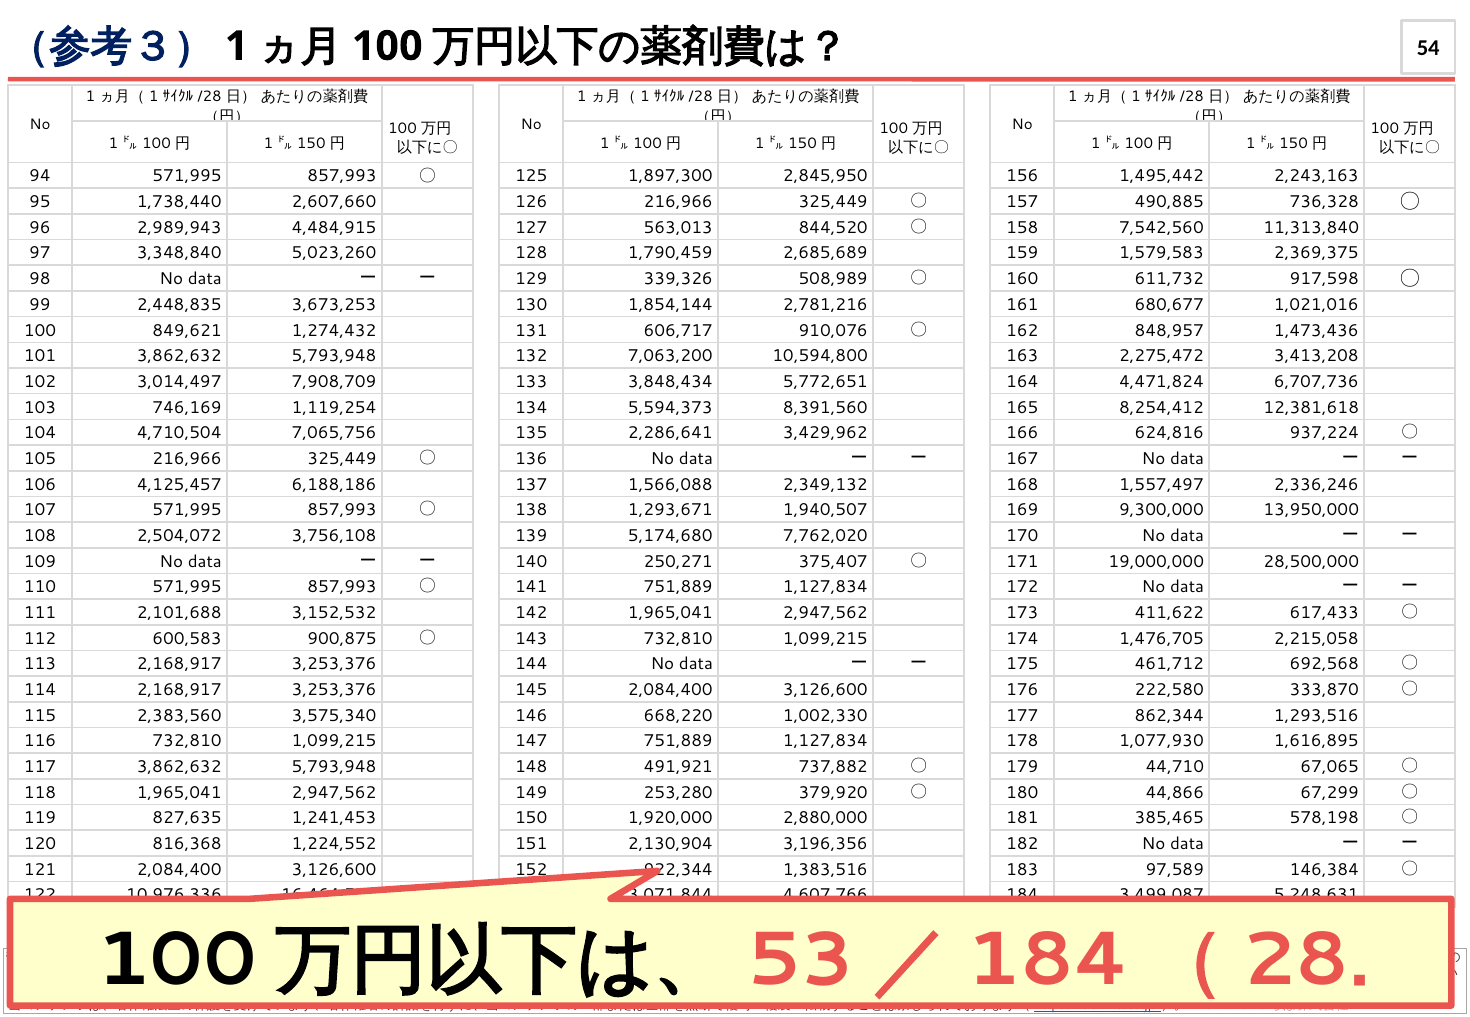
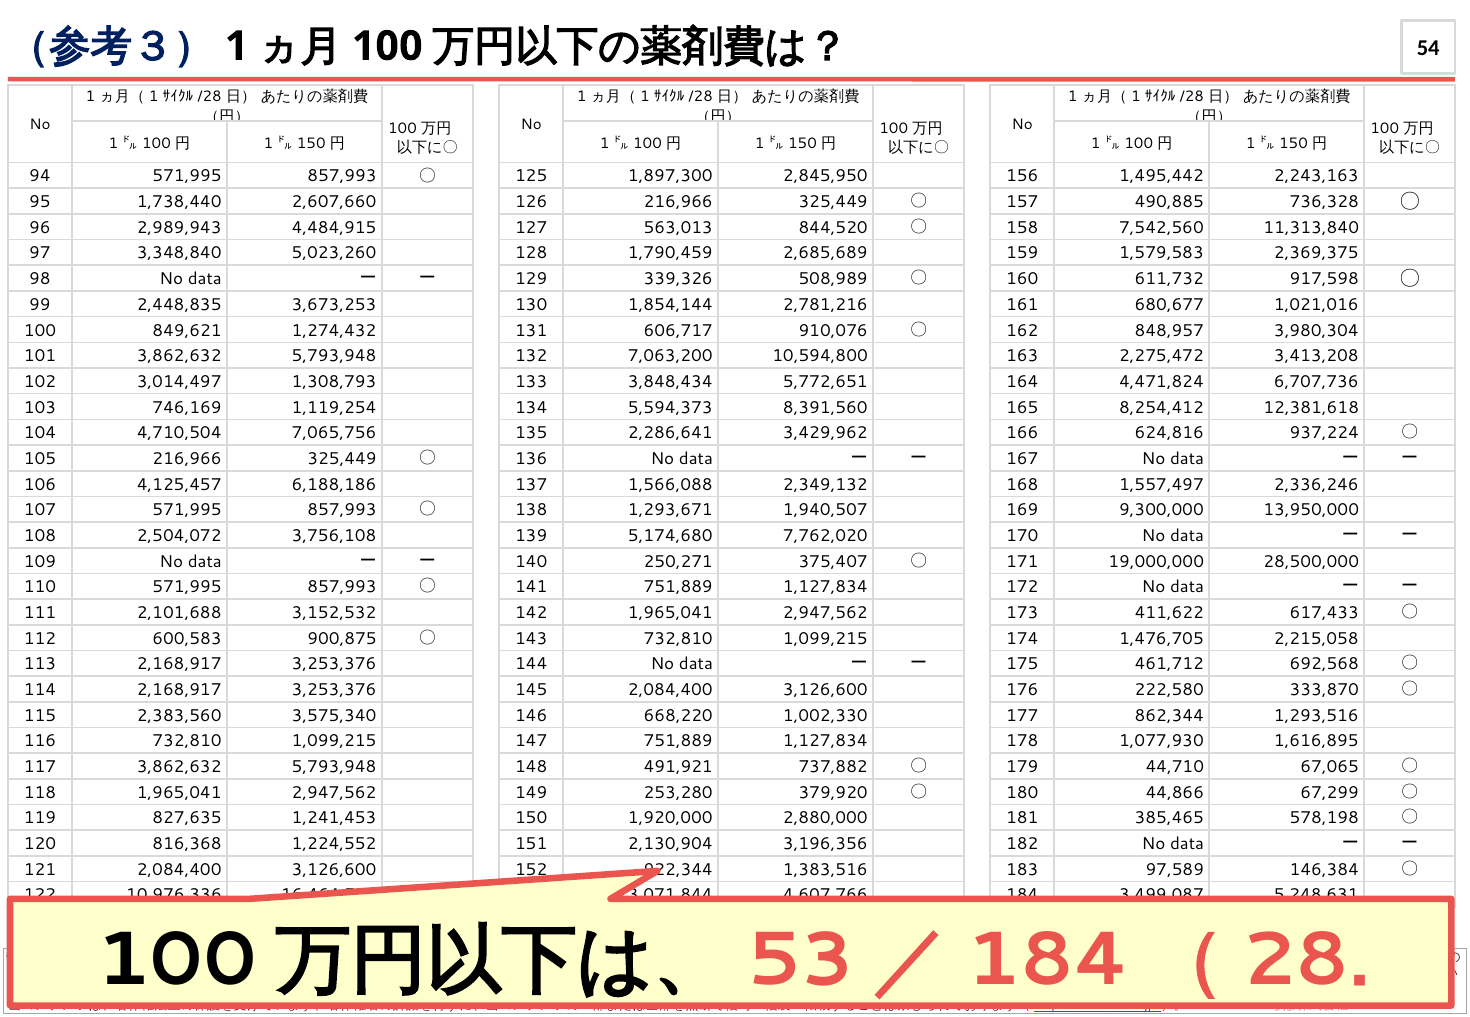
1,473,436: 1,473,436 -> 3,980,304 (1316, 331)
7,908,709: 7,908,709 -> 1,308,793 (334, 382)
